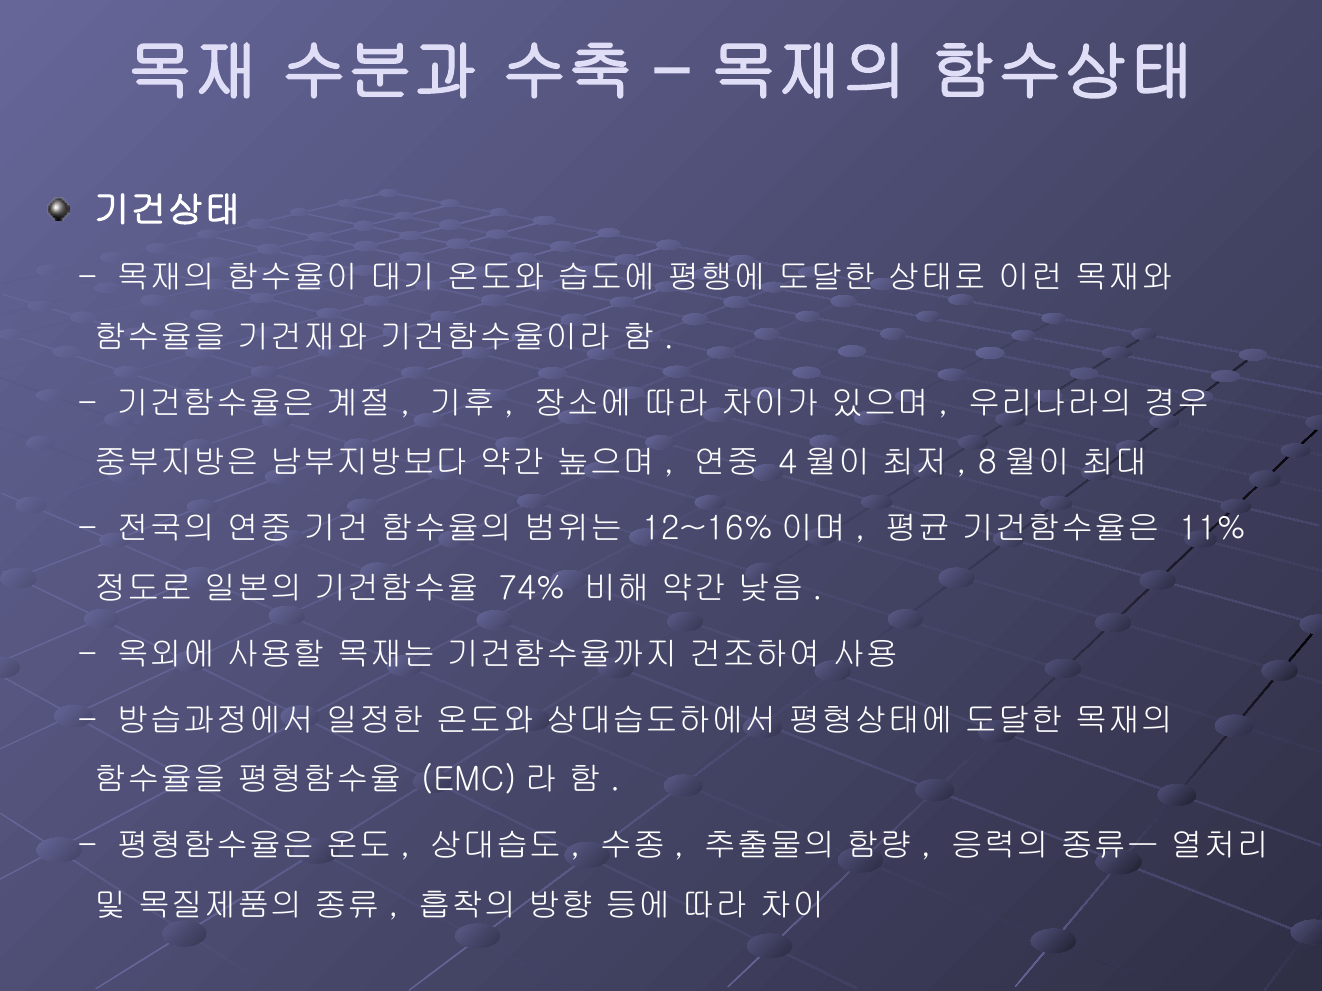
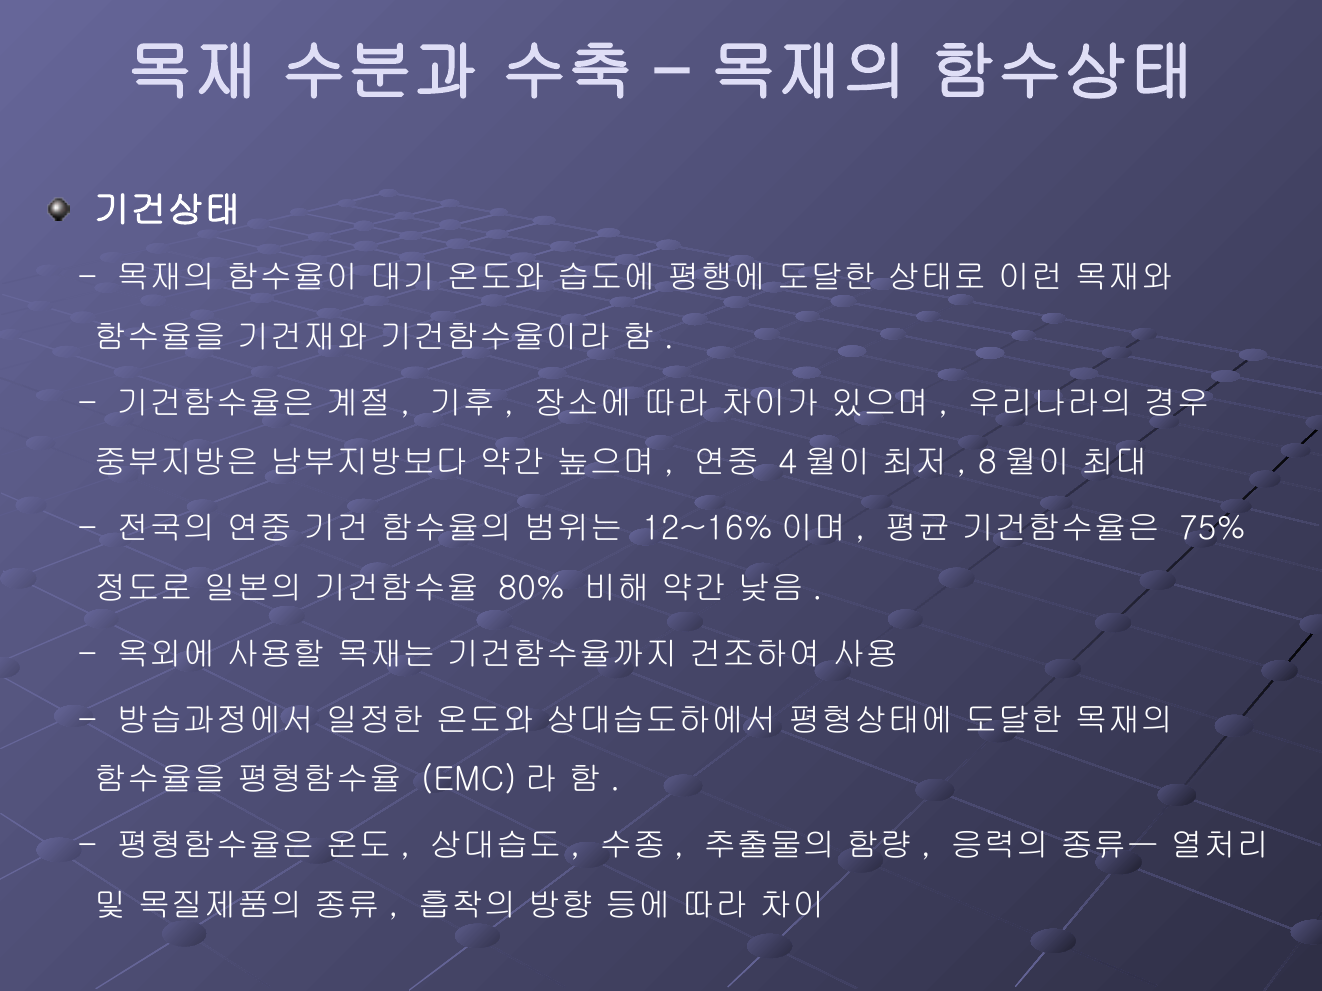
11%: 11% -> 75% (1212, 529)
74%: 74% -> 80% (532, 589)
